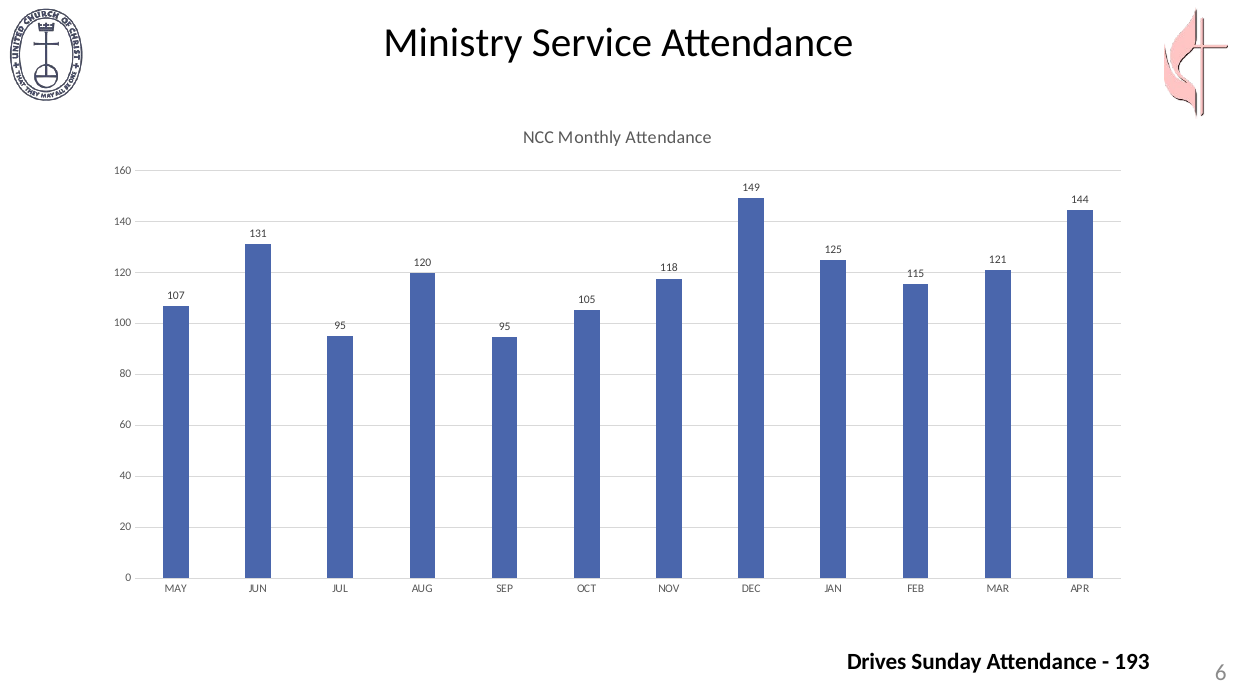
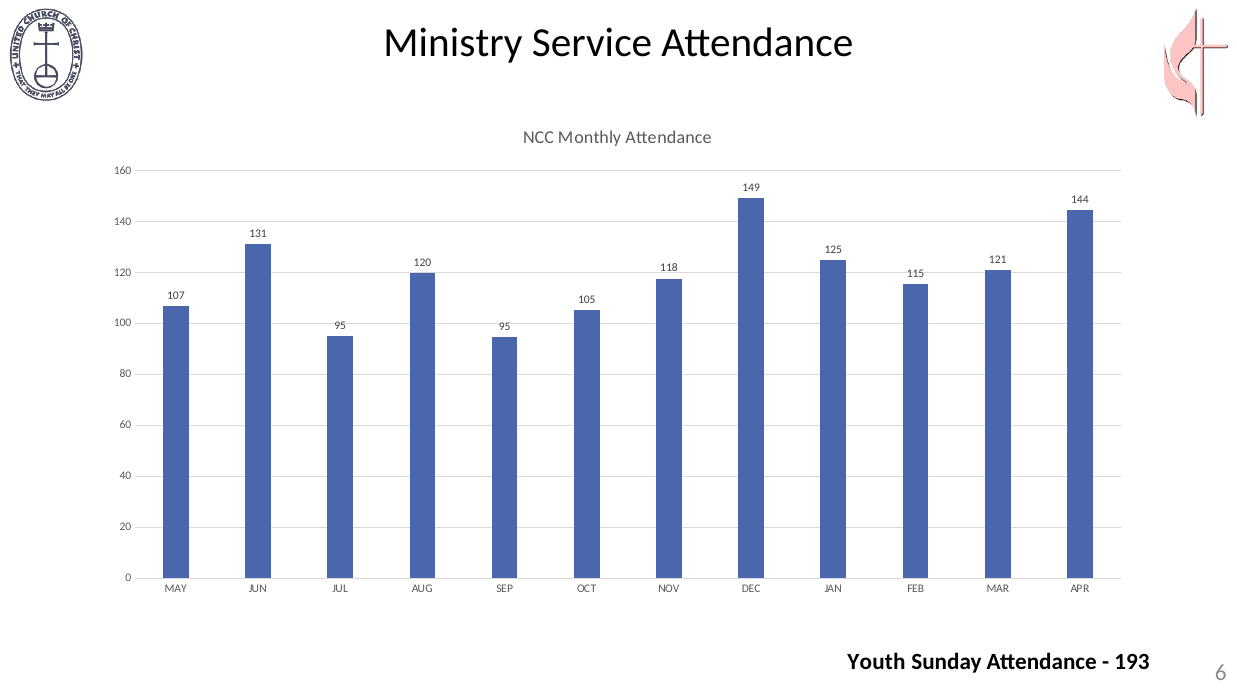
Drives: Drives -> Youth (876, 662)
